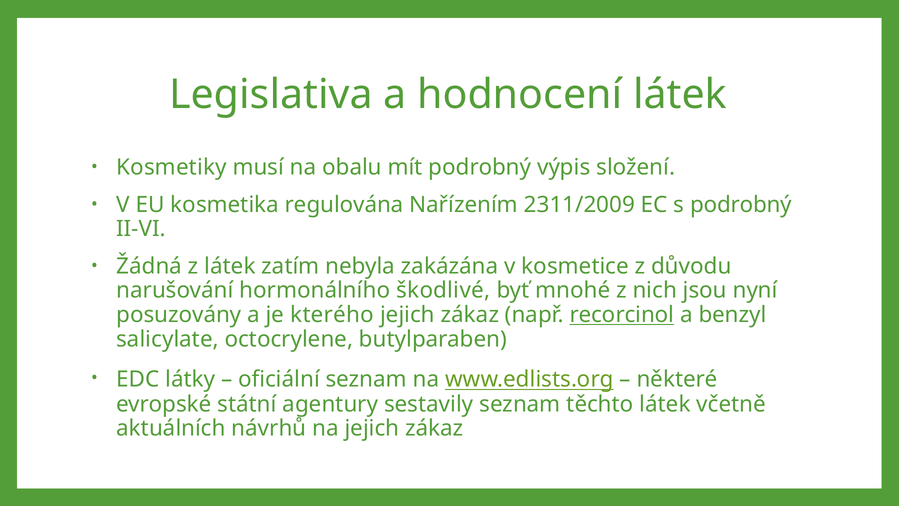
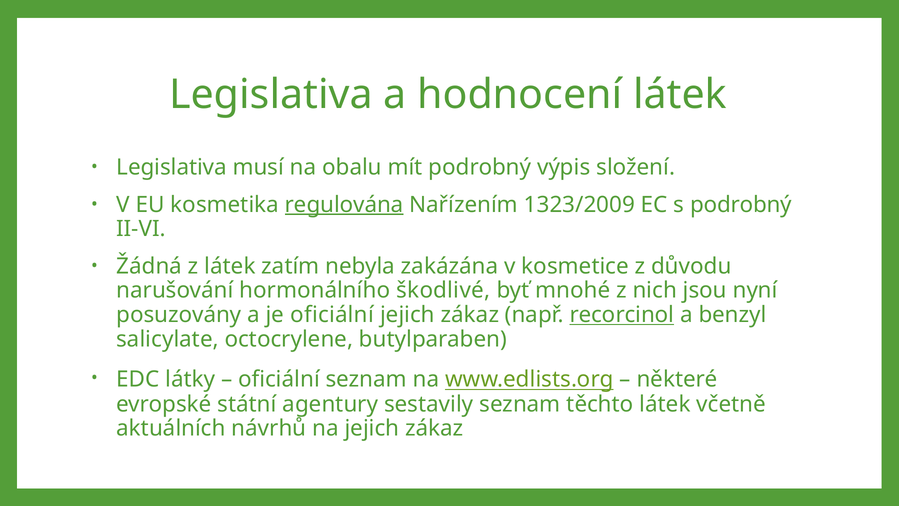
Kosmetiky: Kosmetiky -> Legislativa (172, 167)
regulována underline: none -> present (344, 204)
2311/2009: 2311/2009 -> 1323/2009 (579, 204)
je kterého: kterého -> oficiální (332, 315)
